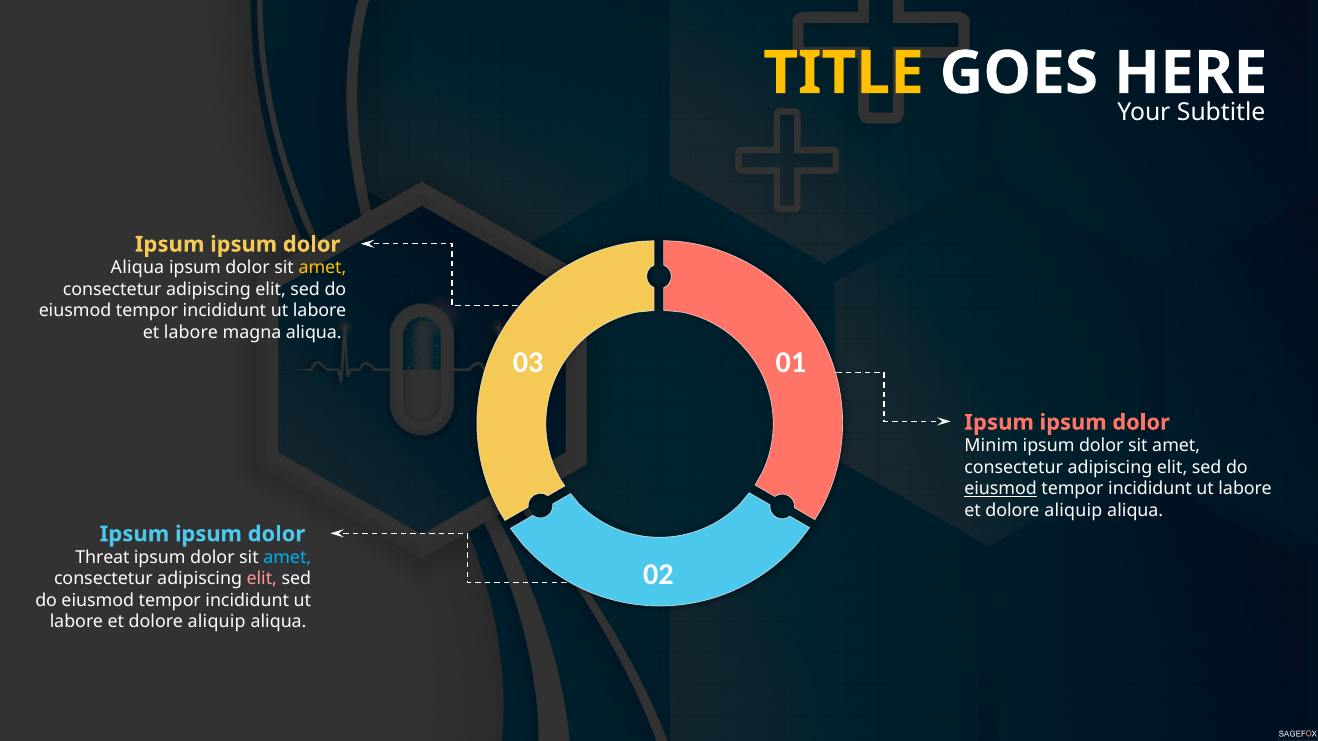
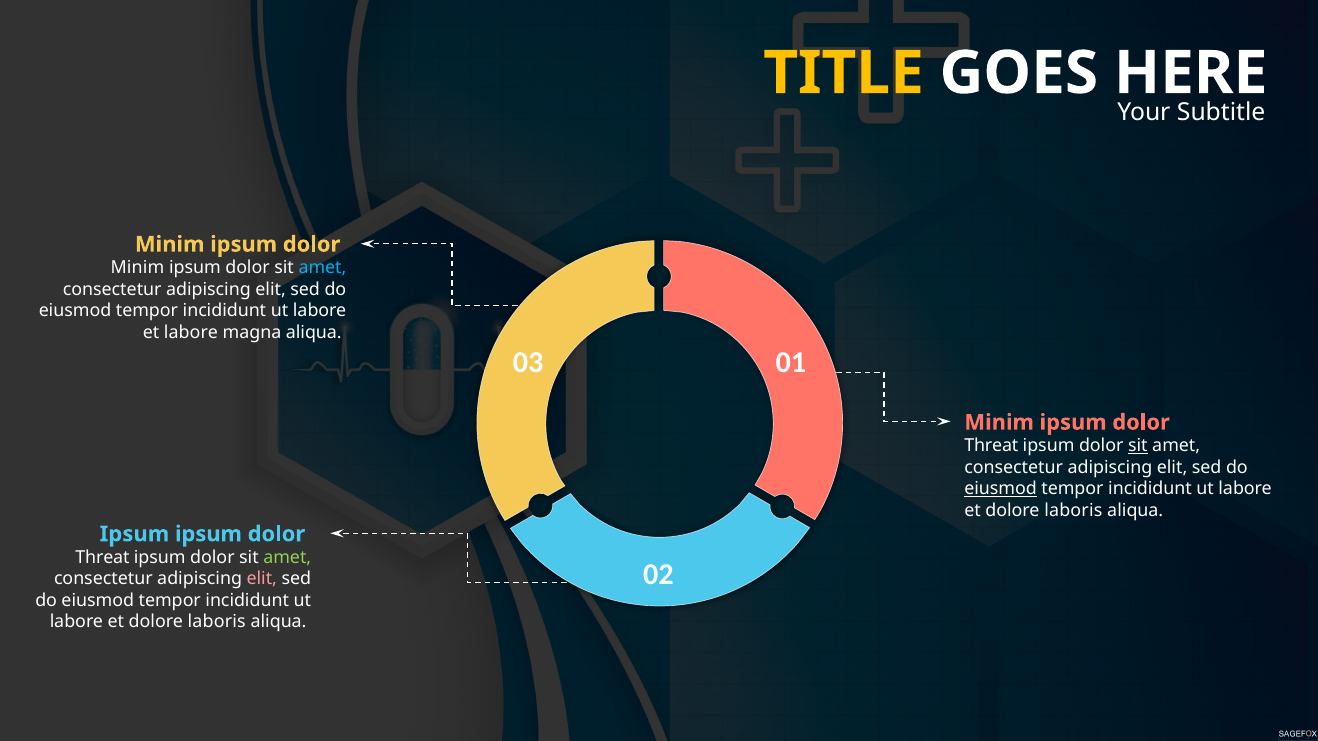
Ipsum: Ipsum -> Minim (170, 245)
Aliqua: Aliqua -> Minim (137, 268)
amet colour: yellow -> light blue (322, 268)
Ipsum: Ipsum -> Minim (999, 423)
Minim: Minim -> Threat (991, 446)
sit underline: none -> present (1138, 446)
aliquip: aliquip -> laboris (1073, 511)
amet colour: light blue -> light green (287, 558)
aliquip: aliquip -> laboris (217, 622)
